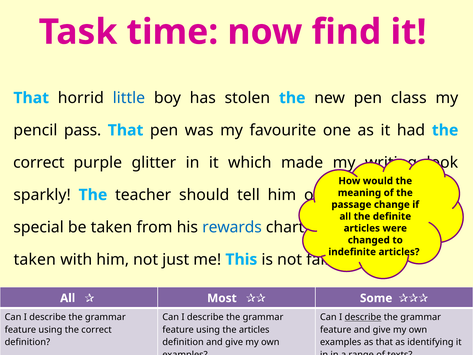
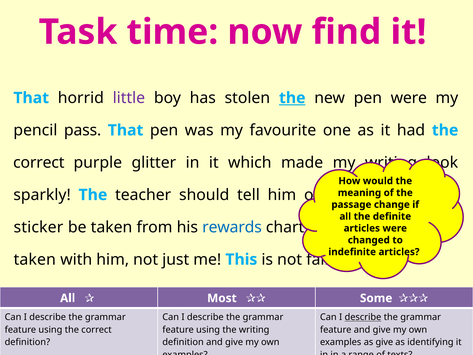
little colour: blue -> purple (129, 98)
the underline: none -> present (292, 98)
pen class: class -> were (409, 98)
special: special -> sticker (38, 227)
the articles: articles -> writing (254, 329)
as that: that -> give (384, 342)
